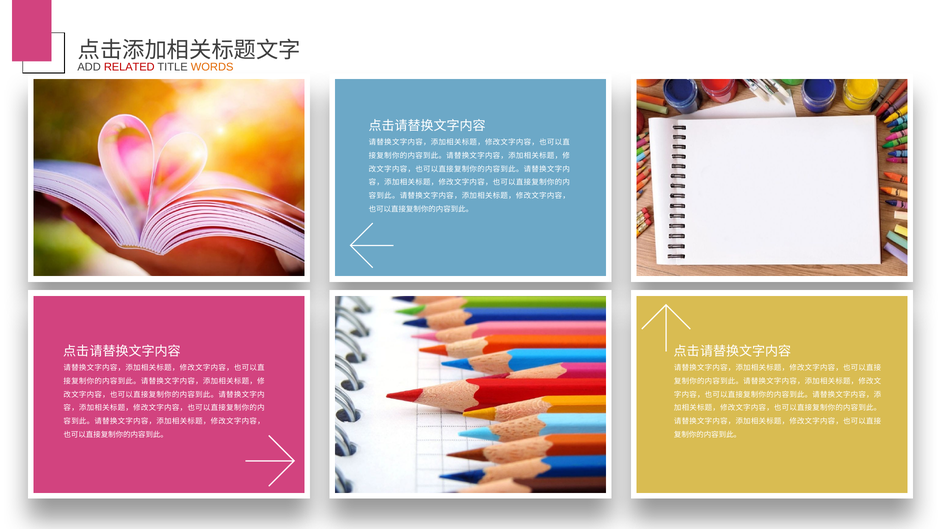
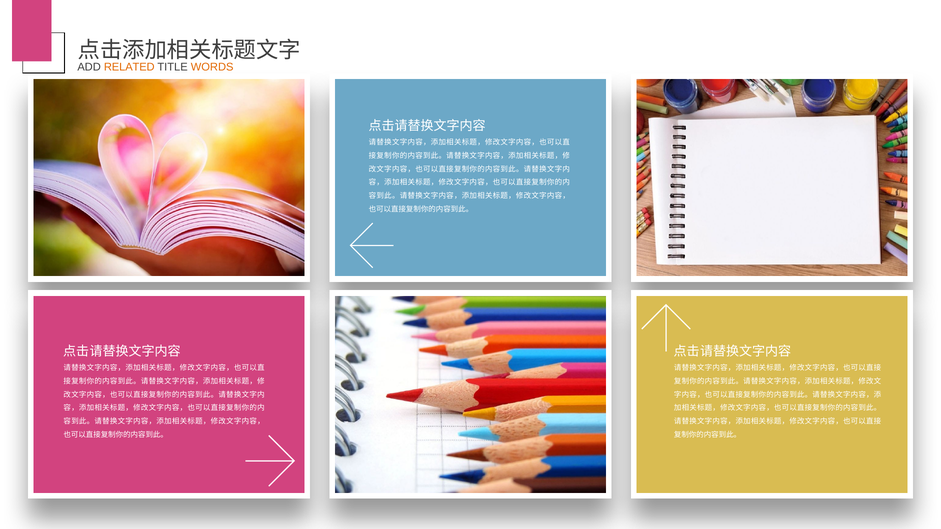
RELATED colour: red -> orange (129, 67)
